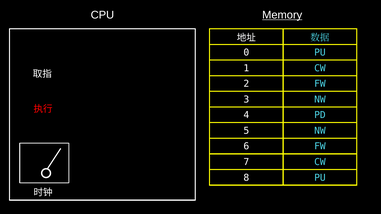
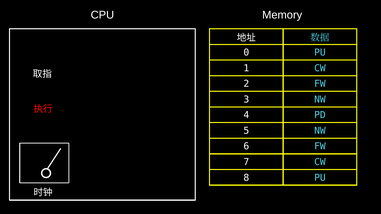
Memory underline: present -> none (282, 15)
